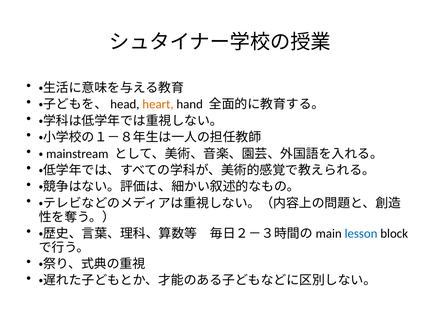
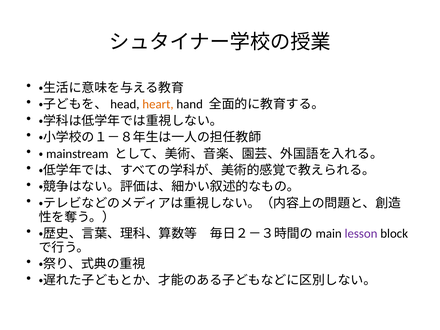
lesson colour: blue -> purple (361, 234)
